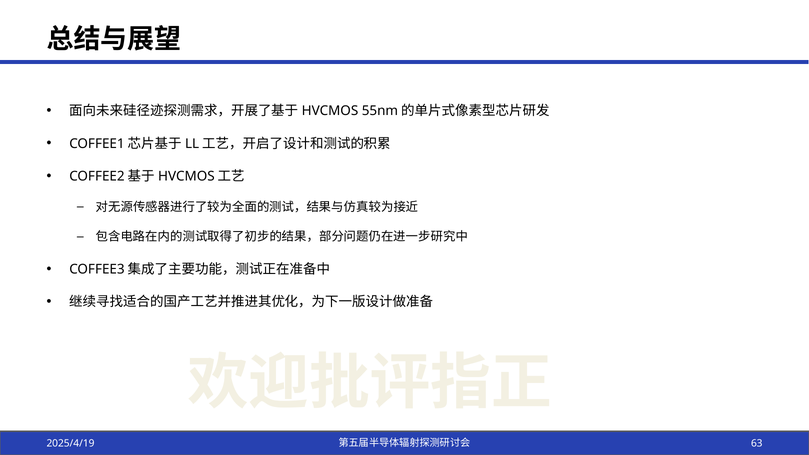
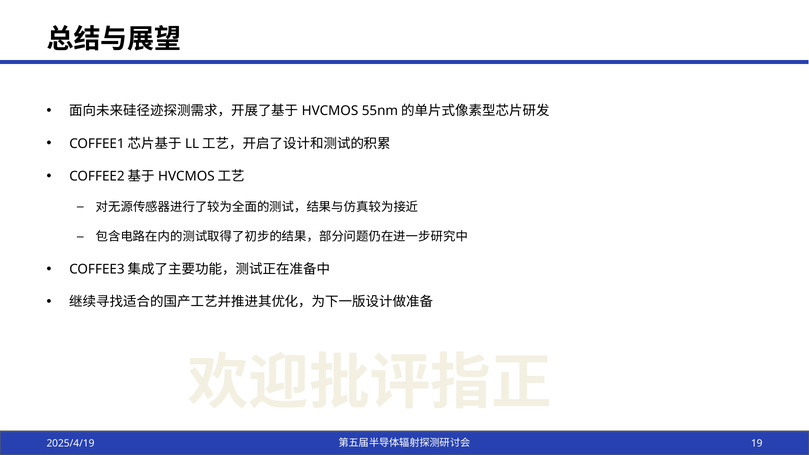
63: 63 -> 19 (757, 443)
